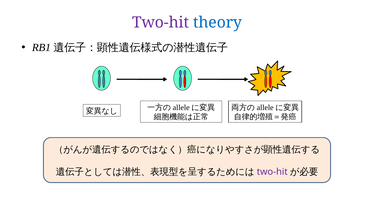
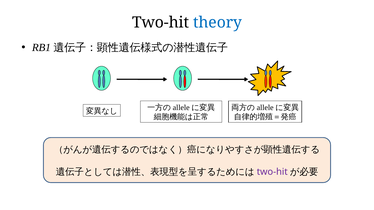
Two-hit colour: purple -> black (161, 23)
